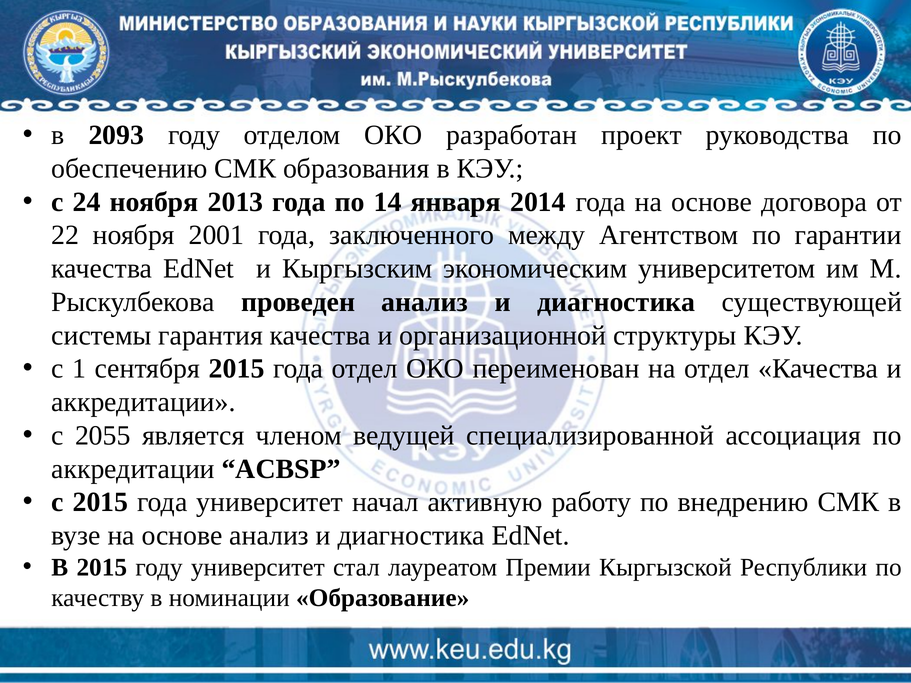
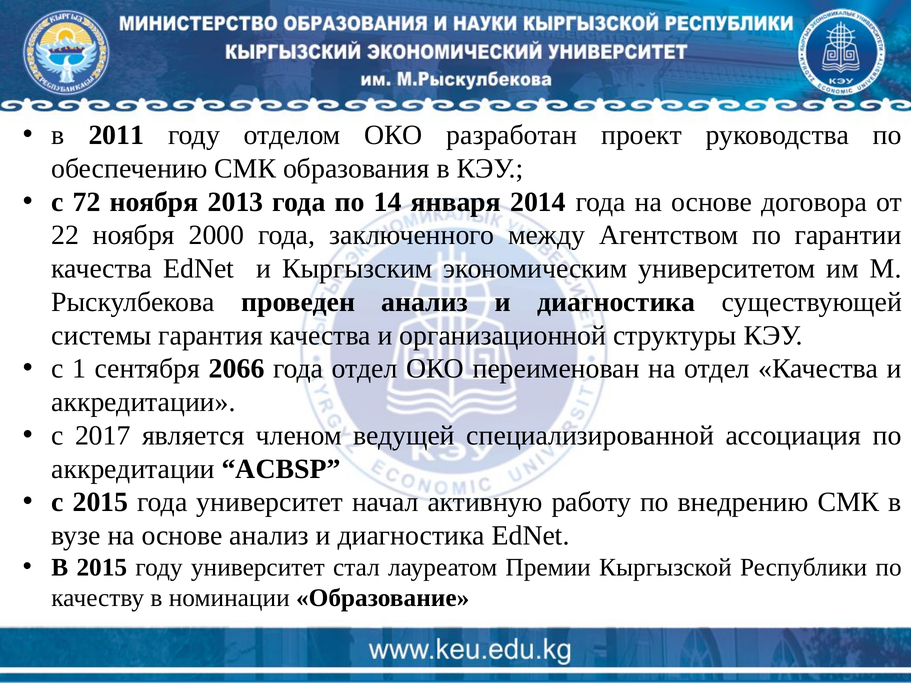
2093: 2093 -> 2011 (116, 135)
24: 24 -> 72 (87, 202)
2001: 2001 -> 2000 (216, 235)
сентября 2015: 2015 -> 2066 (237, 369)
2055: 2055 -> 2017 (103, 436)
